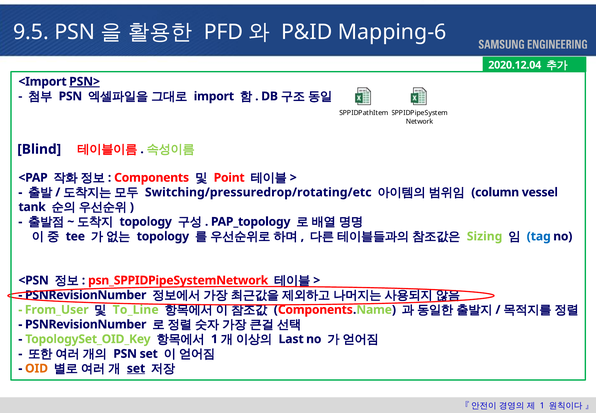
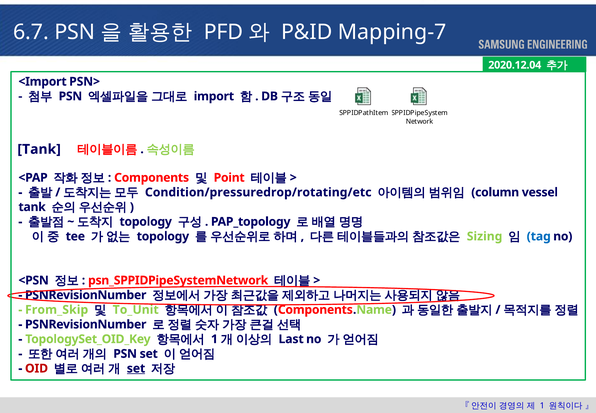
9.5: 9.5 -> 6.7 (31, 32)
Mapping-6: Mapping-6 -> Mapping-7 (392, 32)
PSN> underline: present -> none (85, 82)
Blind: Blind -> Tank (39, 149)
Switching/pressuredrop/rotating/etc: Switching/pressuredrop/rotating/etc -> Condition/pressuredrop/rotating/etc (258, 192)
From_User: From_User -> From_Skip (57, 309)
To_Line: To_Line -> To_Unit (136, 309)
OID colour: orange -> red (37, 368)
